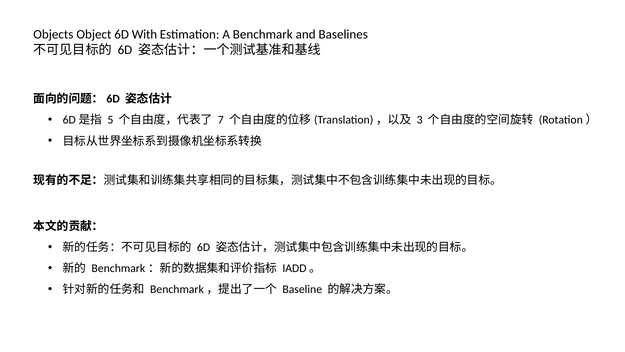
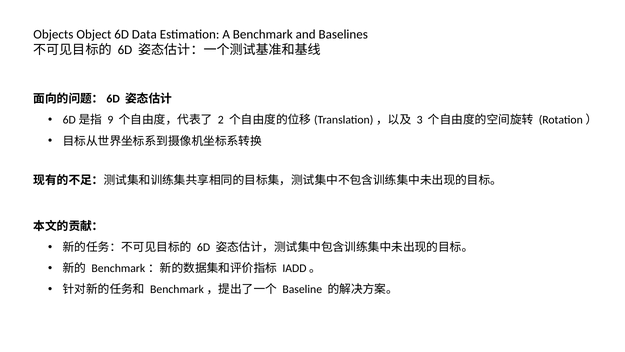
With: With -> Data (144, 34)
5: 5 -> 9 (110, 120)
7: 7 -> 2 (221, 120)
